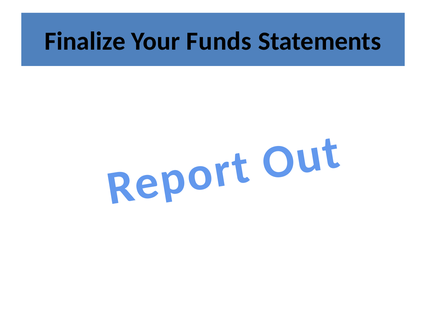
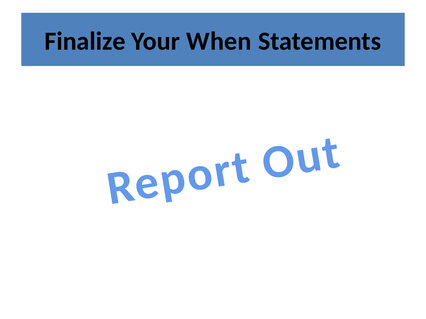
Funds: Funds -> When (219, 41)
